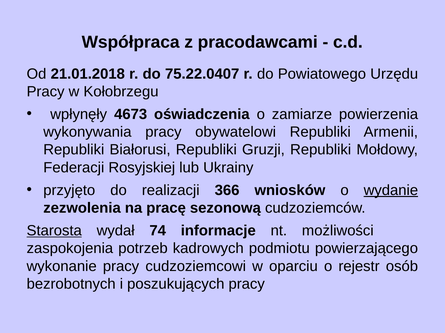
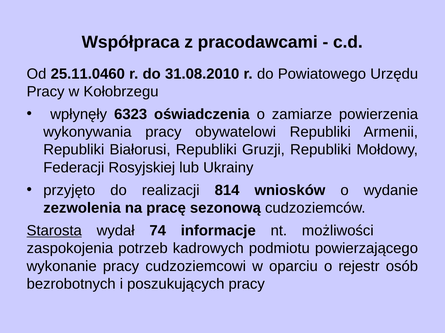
21.01.2018: 21.01.2018 -> 25.11.0460 (88, 74)
75.22.0407: 75.22.0407 -> 31.08.2010 (202, 74)
4673: 4673 -> 6323 (131, 114)
366: 366 -> 814 (227, 191)
wydanie underline: present -> none (391, 191)
